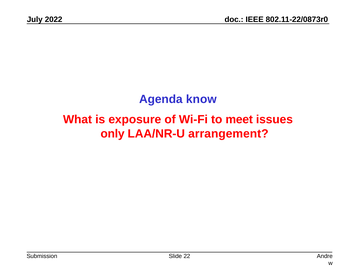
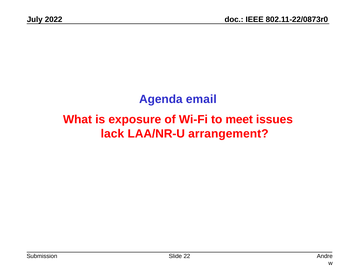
know: know -> email (201, 99)
only: only -> lack (112, 134)
